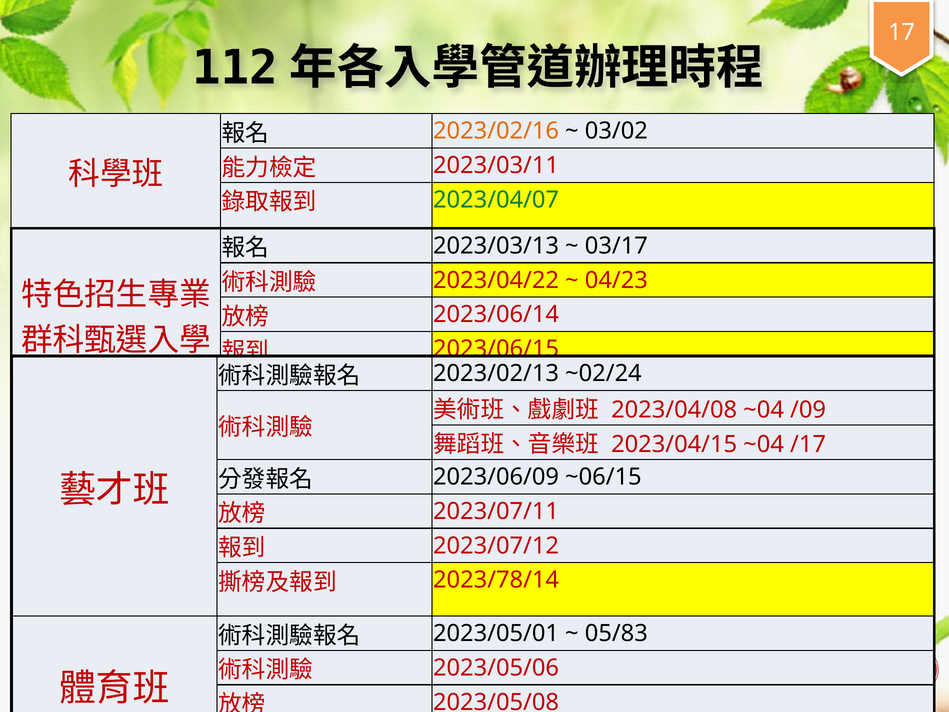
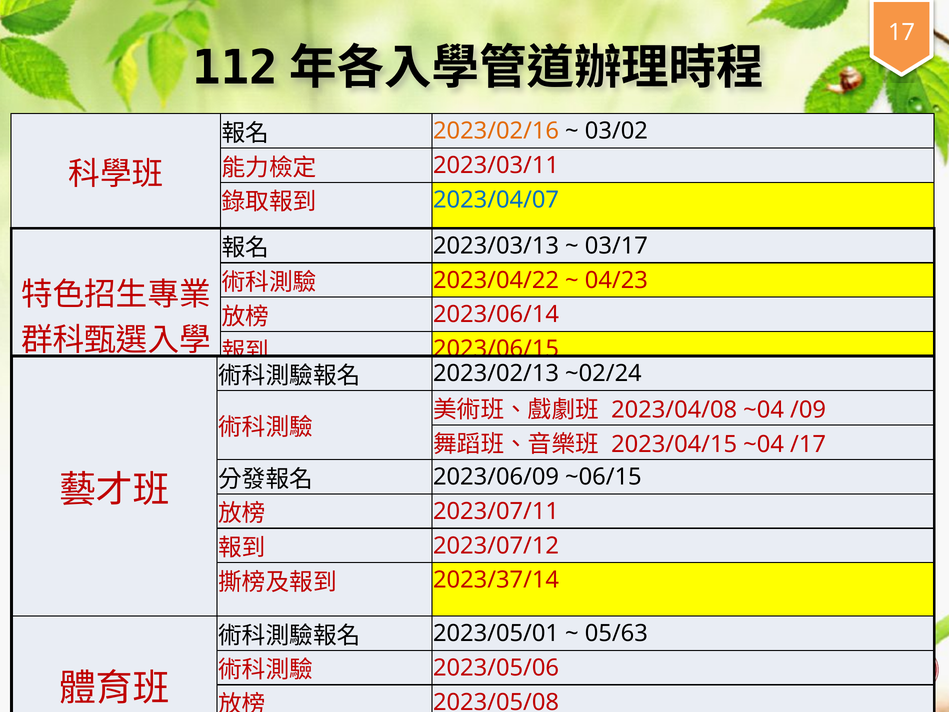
2023/04/07 colour: green -> blue (496, 200)
2023/78/14: 2023/78/14 -> 2023/37/14 (496, 580)
05/83: 05/83 -> 05/63 (616, 633)
